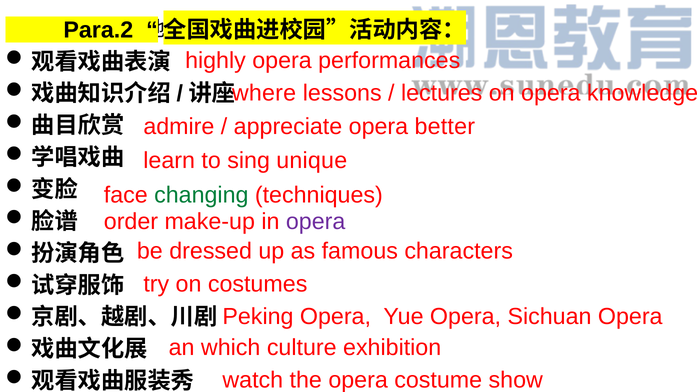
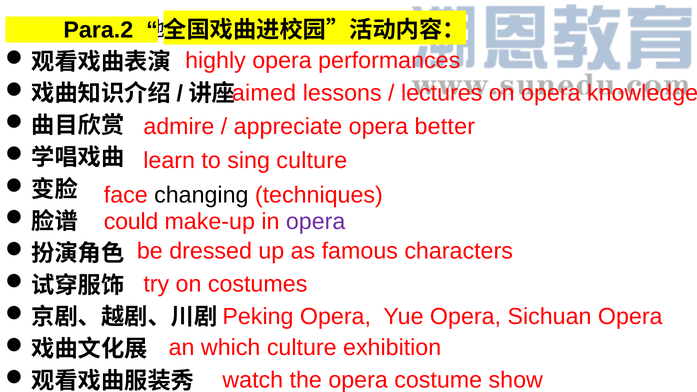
where: where -> aimed (264, 93)
sing unique: unique -> culture (312, 160)
changing colour: green -> black (201, 195)
order: order -> could (131, 222)
